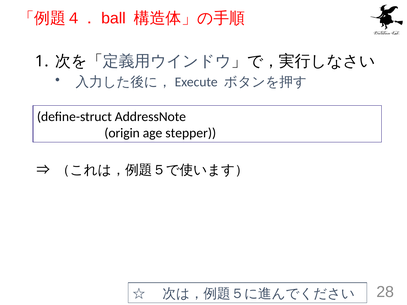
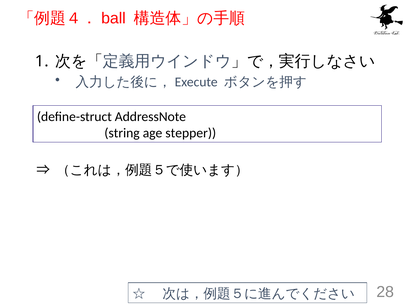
origin: origin -> string (122, 133)
